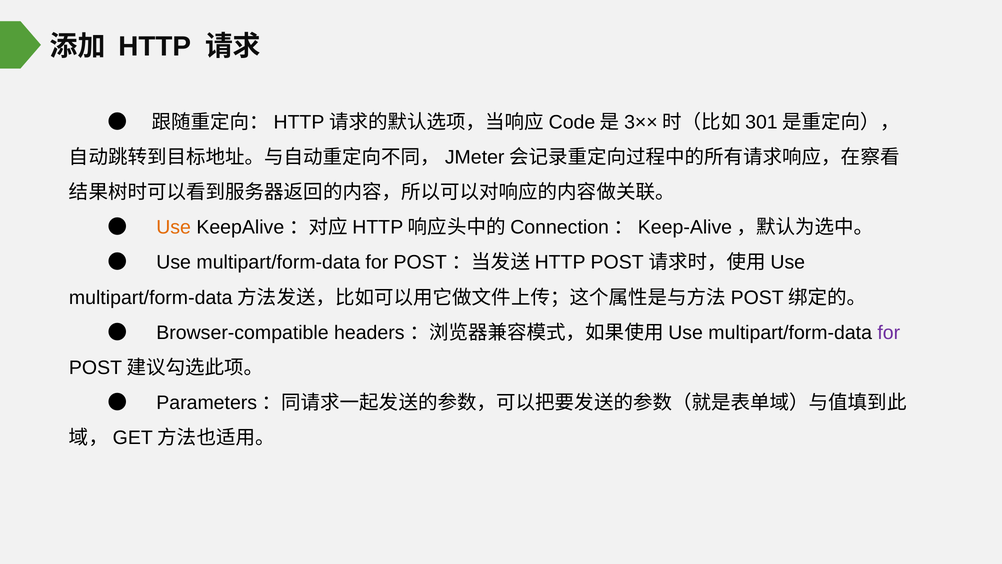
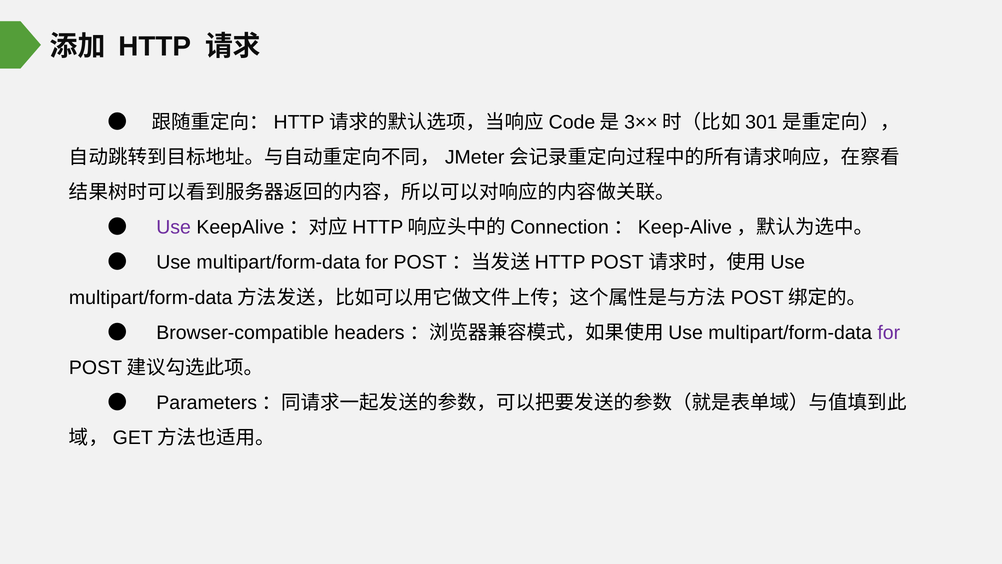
Use colour: orange -> purple (174, 227)
